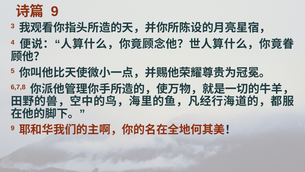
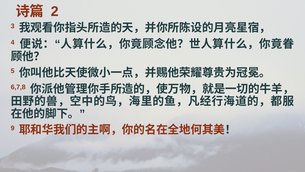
9: 9 -> 2 (55, 11)
